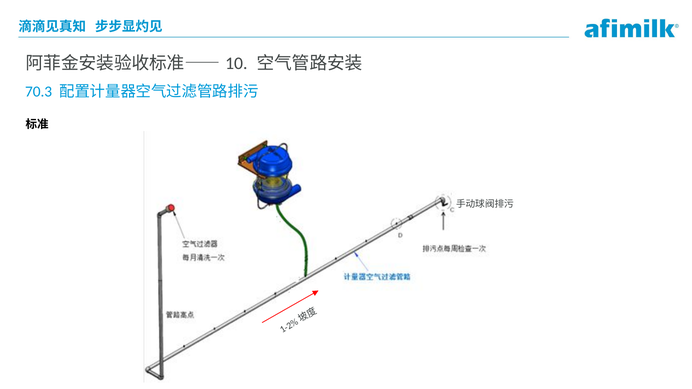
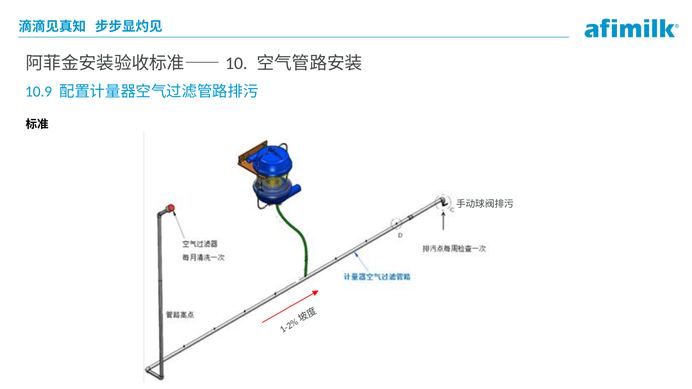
70.3: 70.3 -> 10.9 (39, 92)
